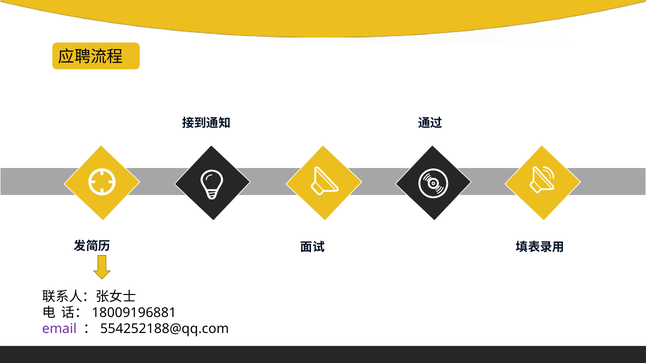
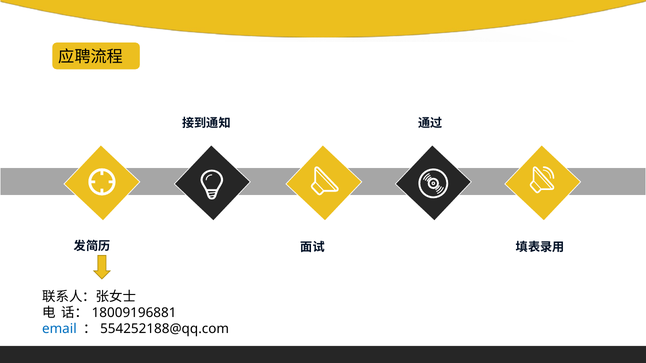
email colour: purple -> blue (59, 329)
